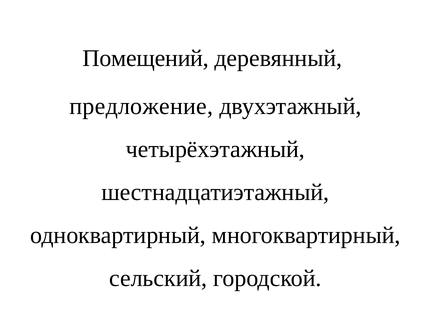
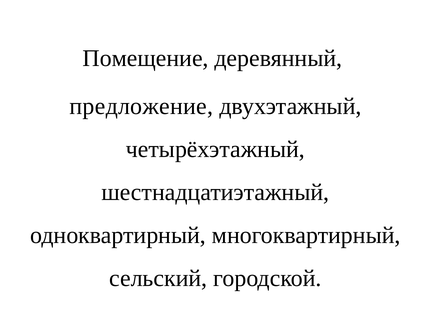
Помещений: Помещений -> Помещение (146, 58)
